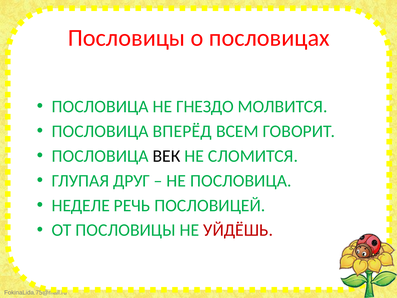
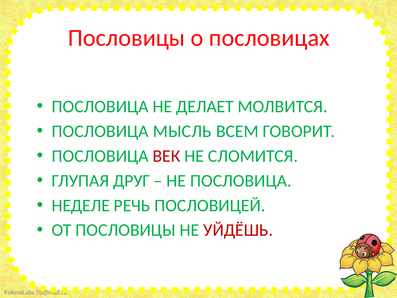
ГНЕЗДО: ГНЕЗДО -> ДЕЛАЕТ (205, 106)
ВПЕРЁД: ВПЕРЁД -> МЫСЛЬ (182, 131)
ВЕК colour: black -> red (166, 156)
